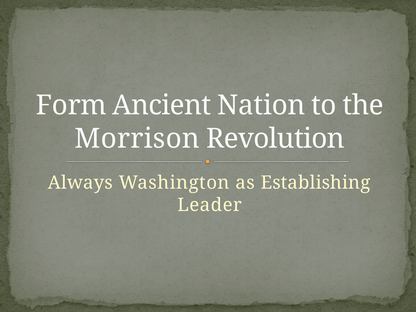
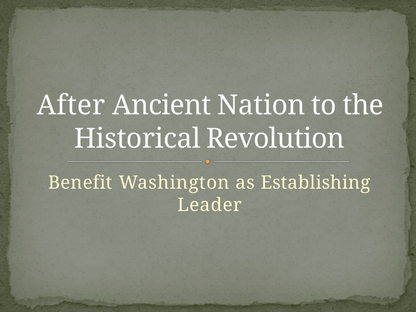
Form: Form -> After (71, 105)
Morrison: Morrison -> Historical (137, 139)
Always: Always -> Benefit (80, 183)
